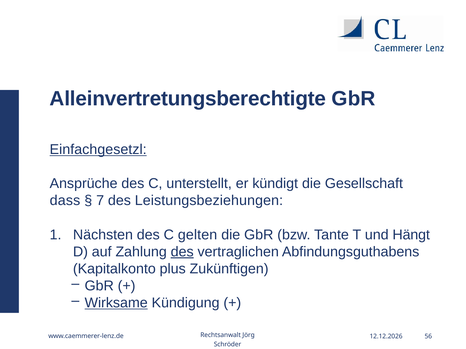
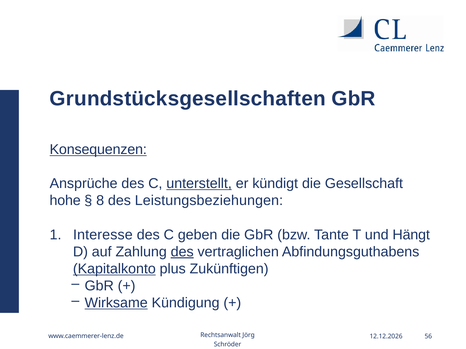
Alleinvertretungsberechtigte: Alleinvertretungsberechtigte -> Grundstücksgesellschaften (188, 99)
Einfachgesetzl: Einfachgesetzl -> Konsequenzen (98, 150)
unterstellt underline: none -> present (199, 184)
dass: dass -> hohe (65, 201)
7: 7 -> 8 (100, 201)
Nächsten: Nächsten -> Interesse (103, 235)
gelten: gelten -> geben (198, 235)
Kapitalkonto underline: none -> present (114, 269)
